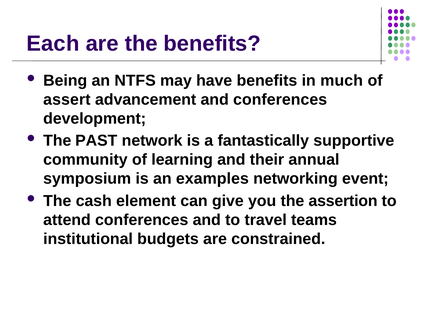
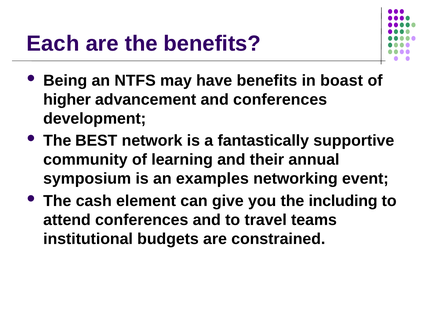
much: much -> boast (342, 80)
assert: assert -> higher (67, 99)
PAST: PAST -> BEST (96, 141)
assertion: assertion -> including (343, 201)
